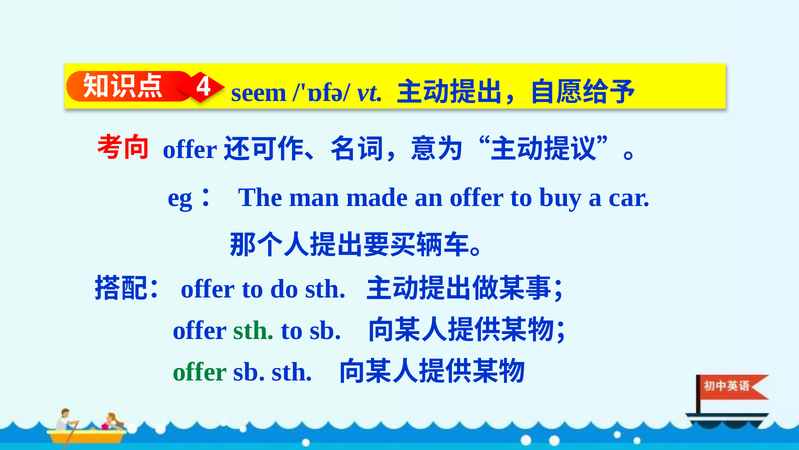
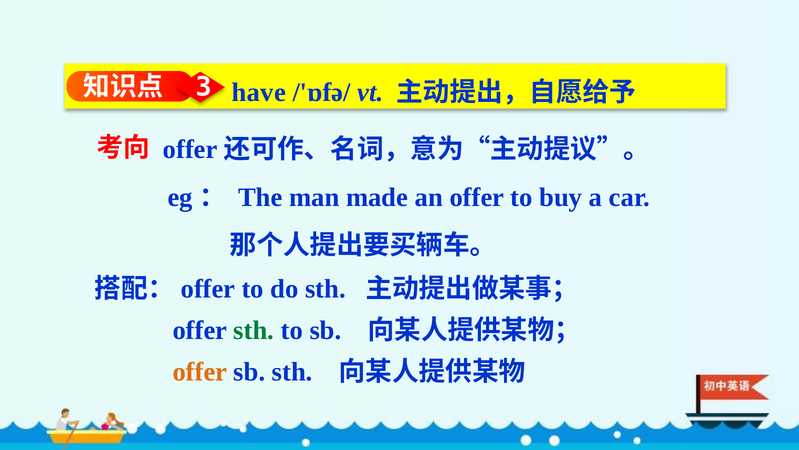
4: 4 -> 3 (204, 87)
seem: seem -> have (259, 92)
offer colour: green -> orange (200, 372)
